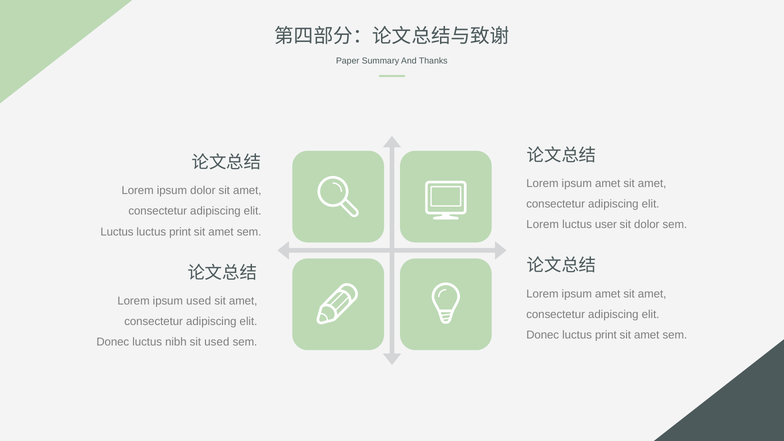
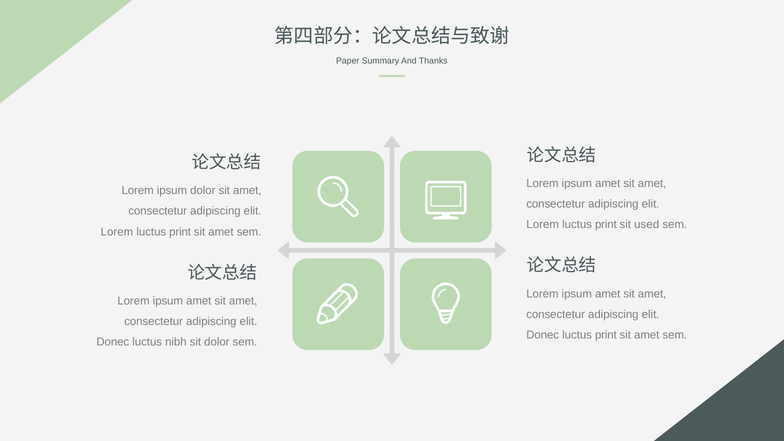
user: user -> print (606, 225)
sit dolor: dolor -> used (647, 225)
Luctus: Luctus -> Lorem (117, 232)
used: used -> amet (199, 301)
sit used: used -> dolor (217, 342)
